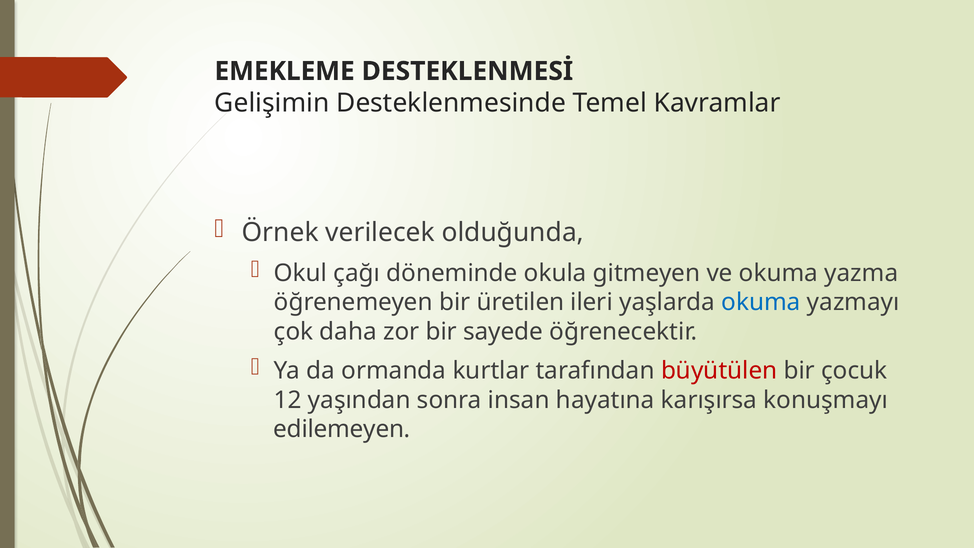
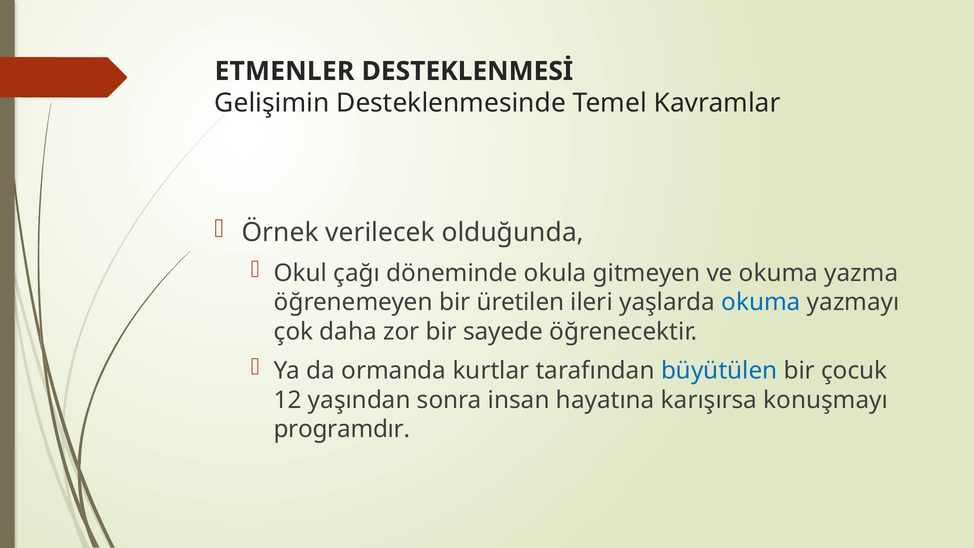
EMEKLEME: EMEKLEME -> ETMENLER (284, 71)
büyütülen colour: red -> blue (719, 371)
edilemeyen: edilemeyen -> programdır (342, 429)
